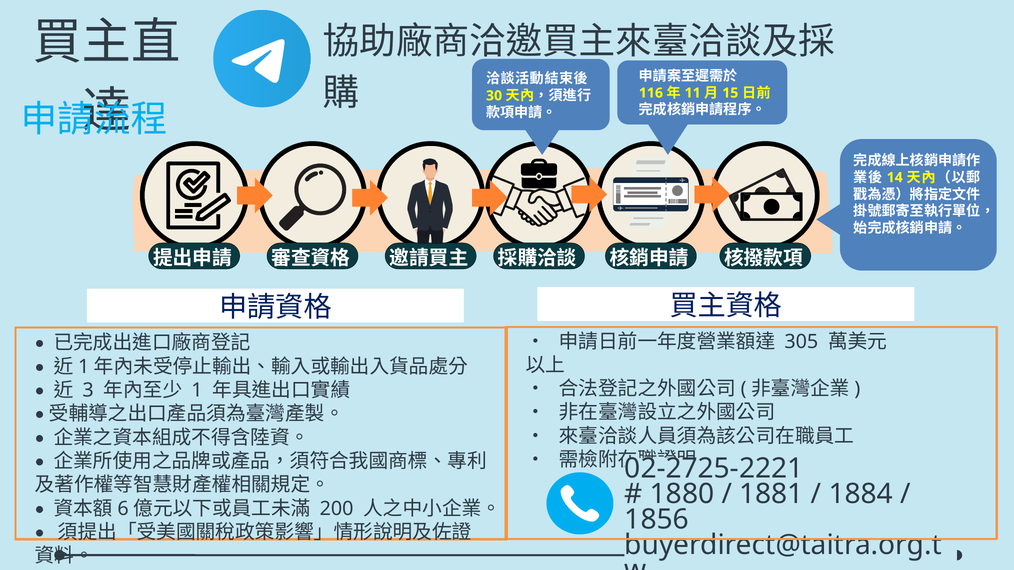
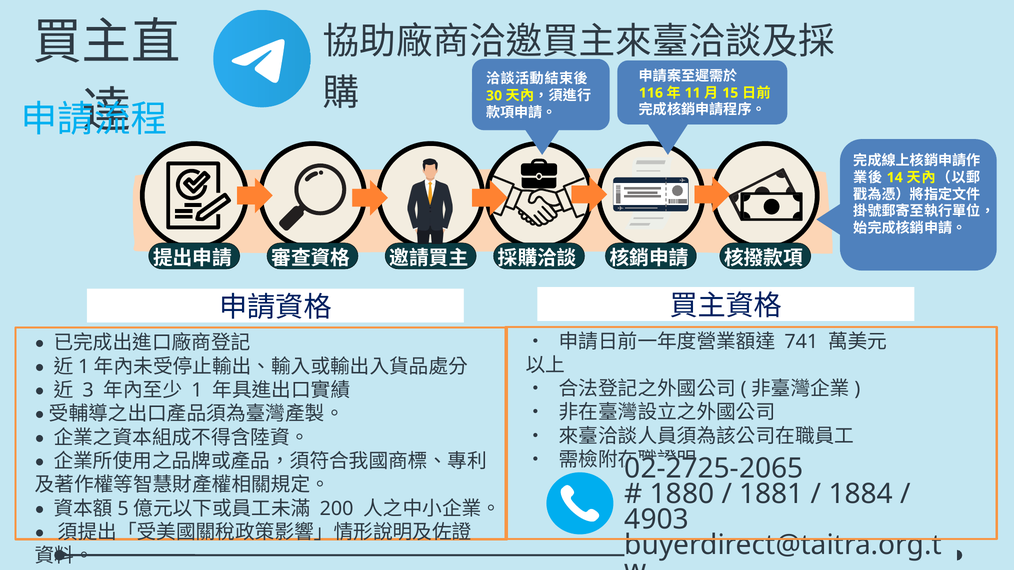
305: 305 -> 741 (801, 342)
02-2725-2221: 02-2725-2221 -> 02-2725-2065 (714, 469)
6: 6 -> 5 (123, 509)
1856: 1856 -> 4903 (657, 520)
